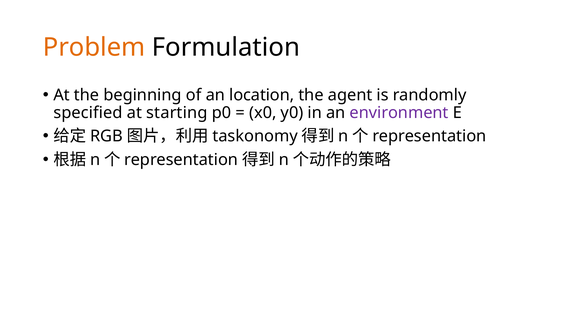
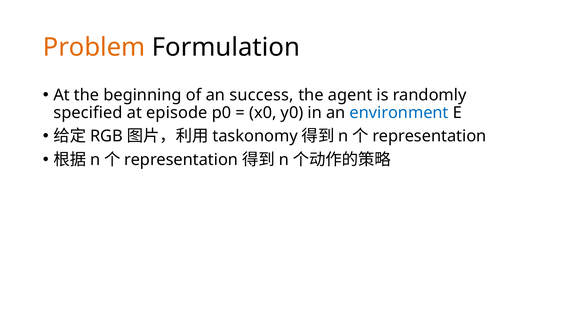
location: location -> success (262, 95)
starting: starting -> episode (177, 113)
environment colour: purple -> blue (399, 113)
